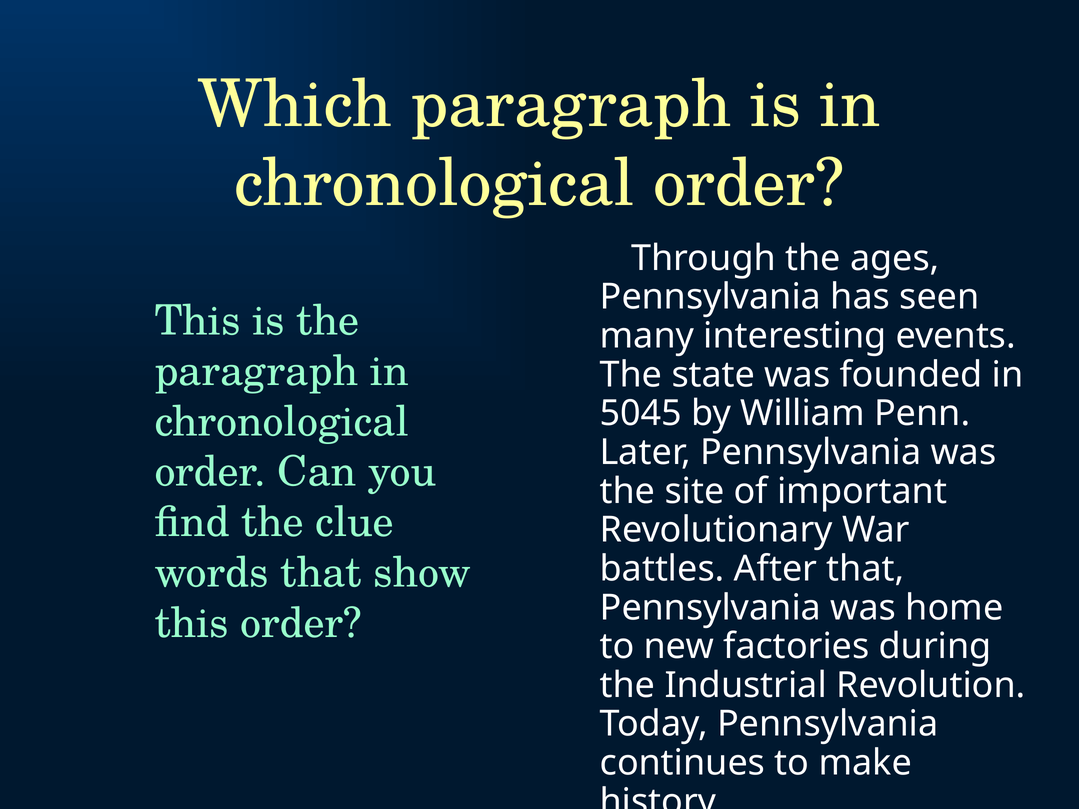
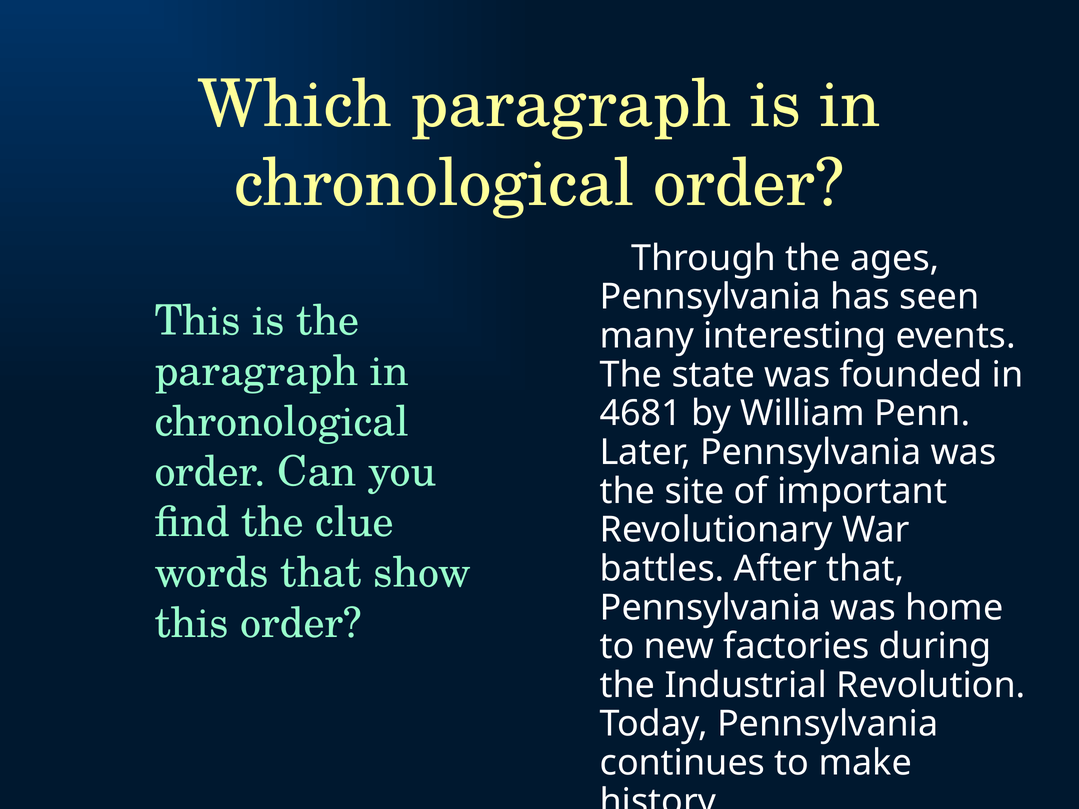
5045: 5045 -> 4681 (641, 414)
